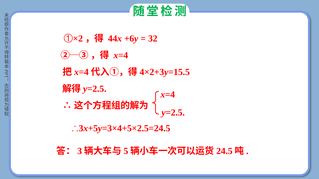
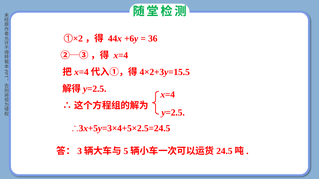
32: 32 -> 36 (153, 39)
